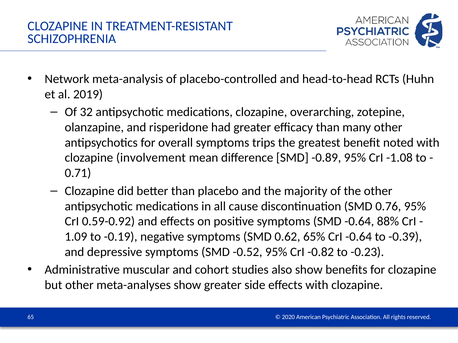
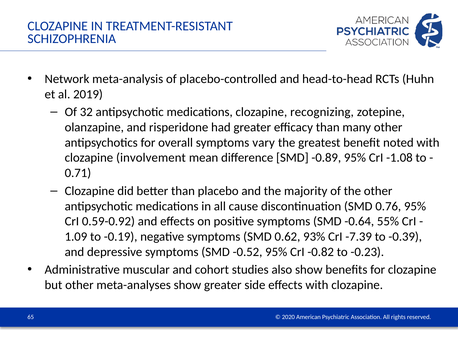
overarching: overarching -> recognizing (322, 112)
trips: trips -> vary (264, 143)
88%: 88% -> 55% (388, 222)
65%: 65% -> 93% (314, 237)
CrI -0.64: -0.64 -> -7.39 (359, 237)
